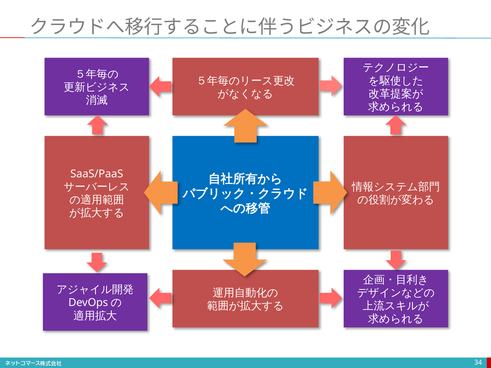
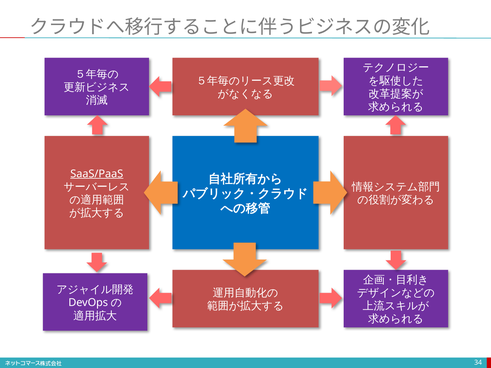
SaaS/PaaS underline: none -> present (97, 174)
